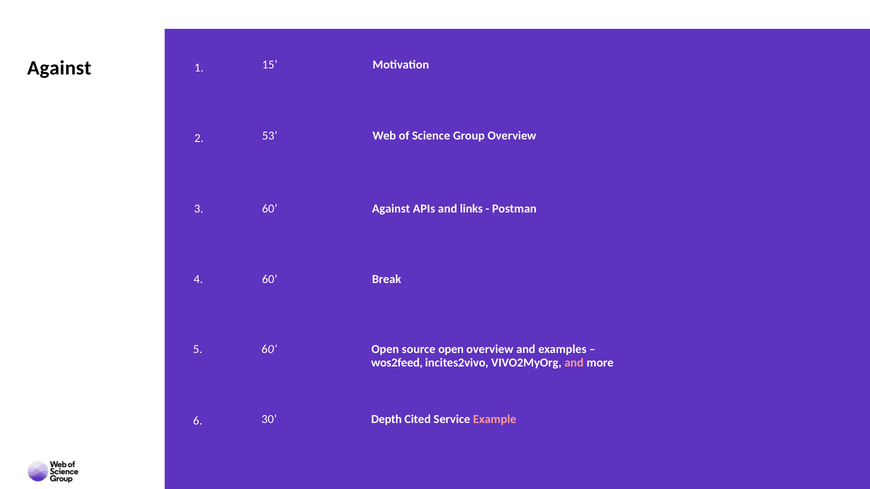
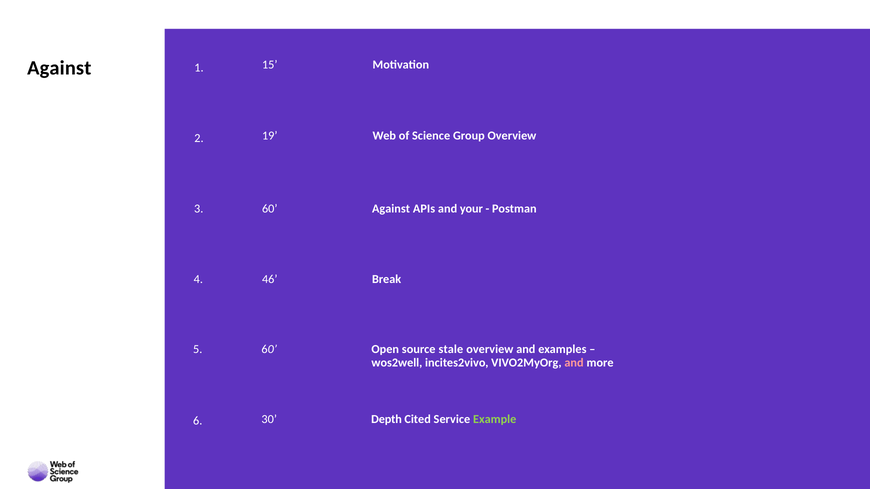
53: 53 -> 19 (270, 136)
links: links -> your (471, 209)
60: 60 -> 46 (270, 279)
source open: open -> stale (451, 350)
wos2feed: wos2feed -> wos2well (397, 363)
Example colour: pink -> light green (495, 420)
